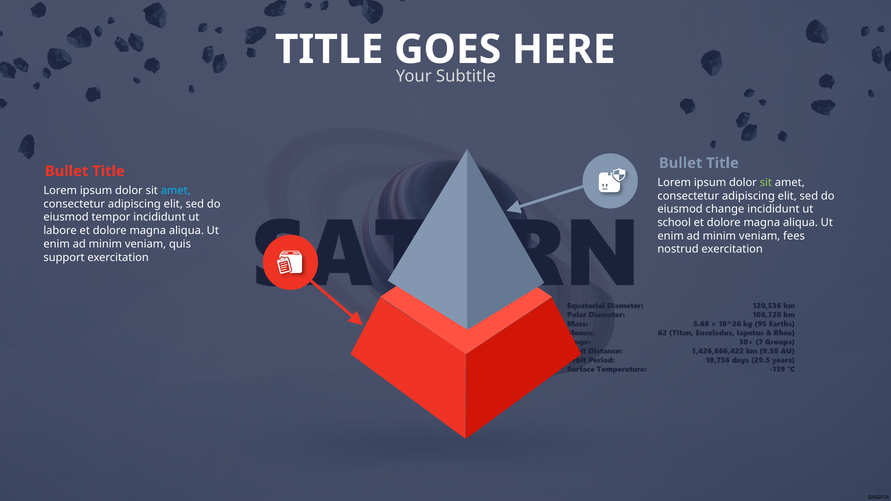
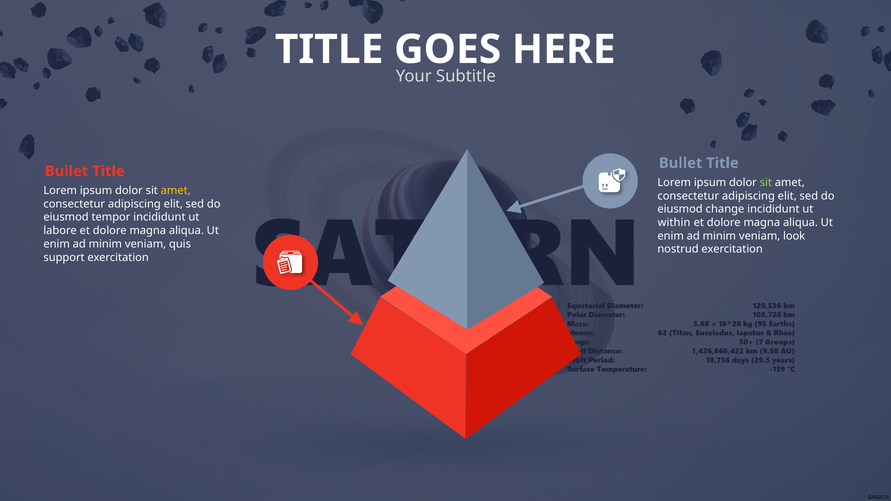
amet colour: light blue -> yellow (176, 191)
school: school -> within (674, 223)
fees: fees -> look (794, 236)
